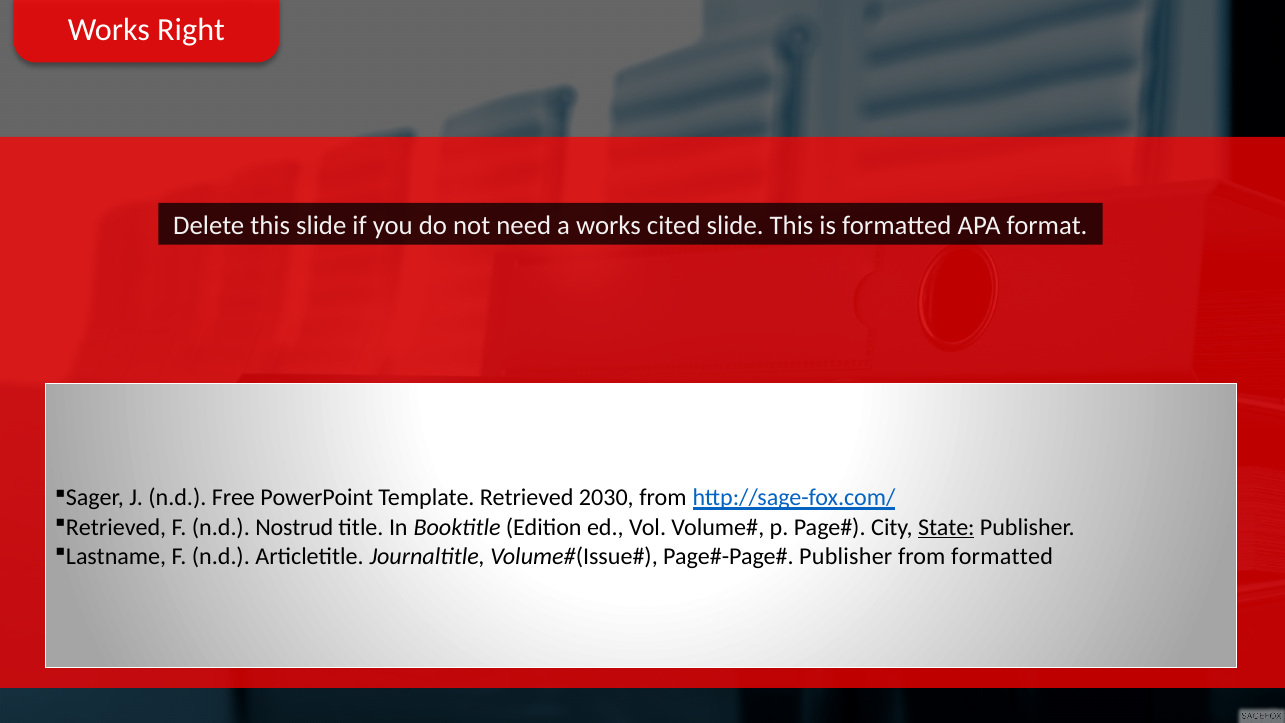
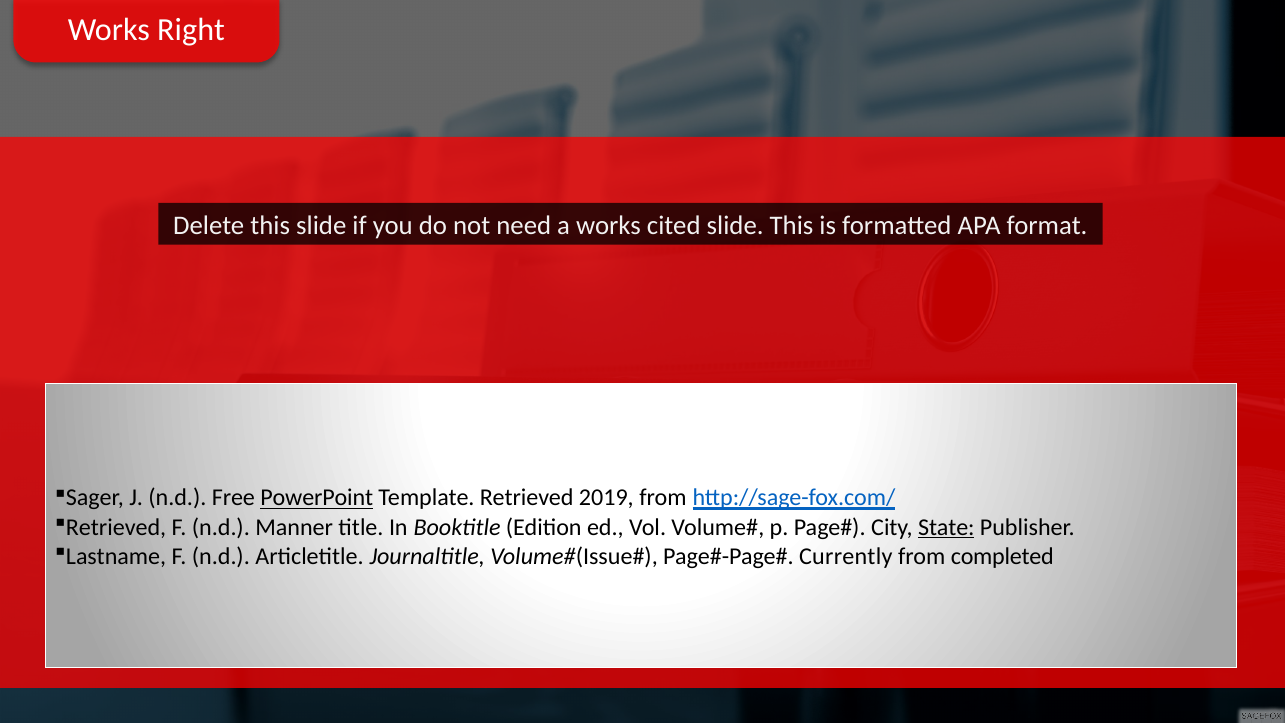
PowerPoint underline: none -> present (317, 498)
2030: 2030 -> 2019 (606, 498)
Nostrud: Nostrud -> Manner (294, 527)
Publisher: Publisher -> Currently (846, 556)
from formatted: formatted -> completed (1002, 556)
